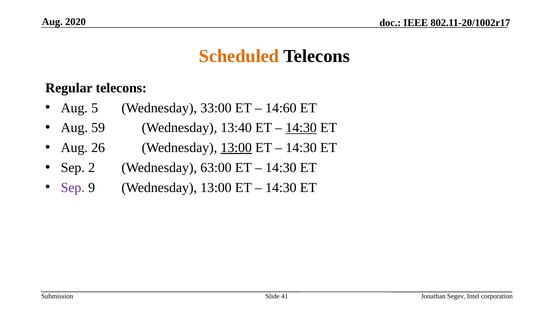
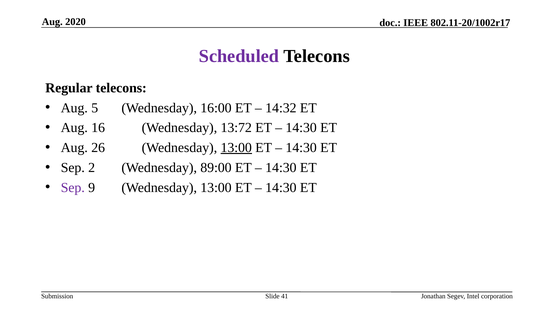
Scheduled colour: orange -> purple (239, 56)
33:00: 33:00 -> 16:00 (216, 108)
14:60: 14:60 -> 14:32 (281, 108)
59: 59 -> 16 (98, 128)
13:40: 13:40 -> 13:72 (236, 128)
14:30 underline: present -> none (301, 128)
63:00: 63:00 -> 89:00 (216, 167)
